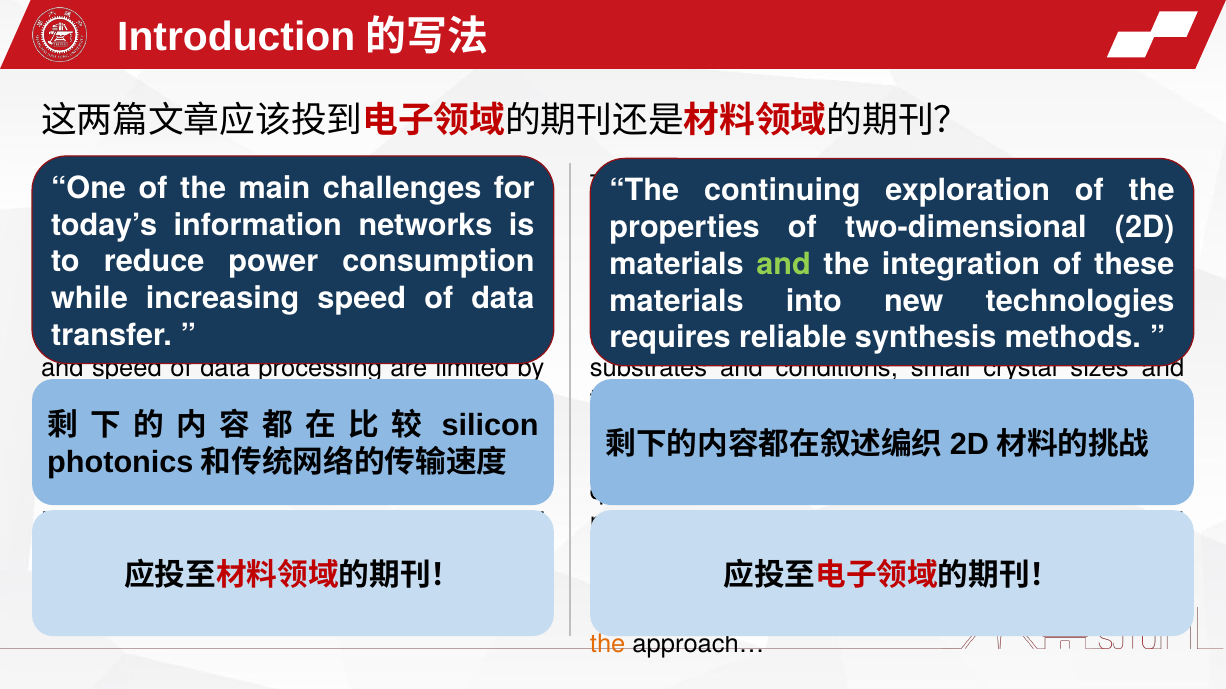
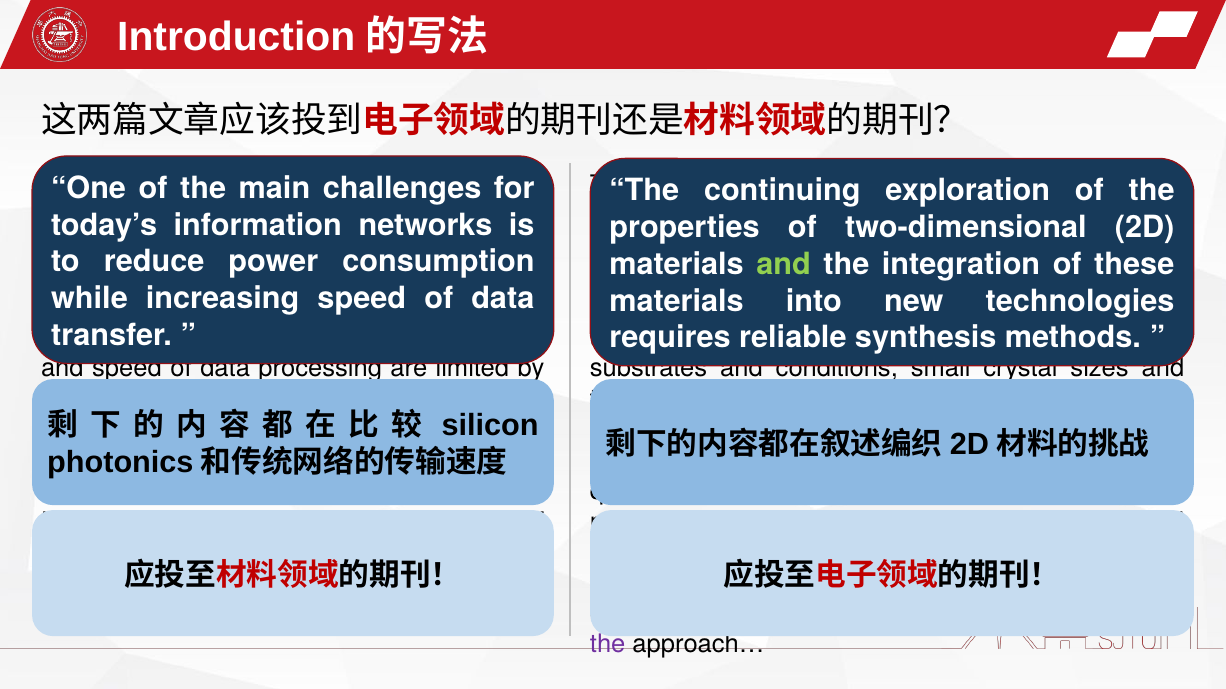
the colour: orange -> purple (608, 645)
